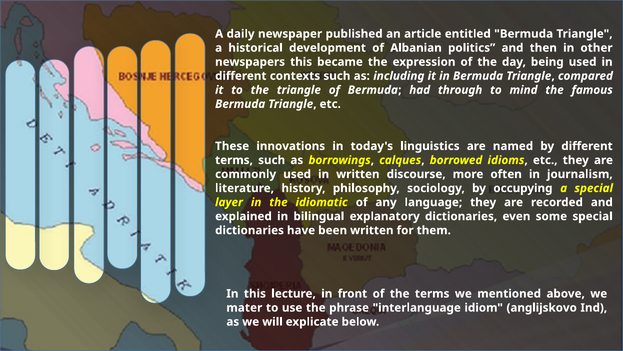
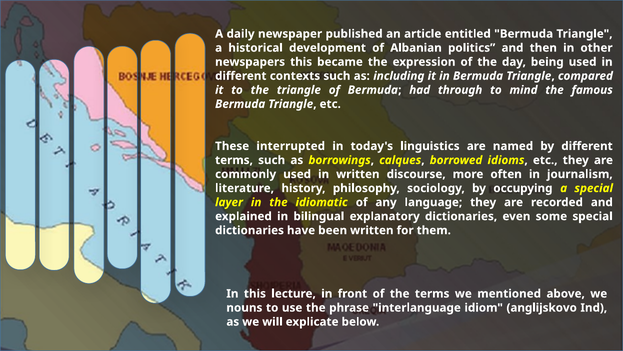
innovations: innovations -> interrupted (291, 146)
mater: mater -> nouns (244, 307)
